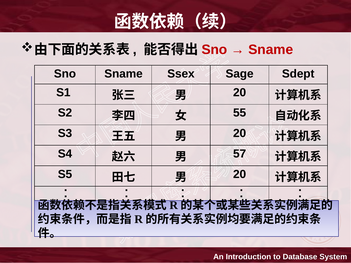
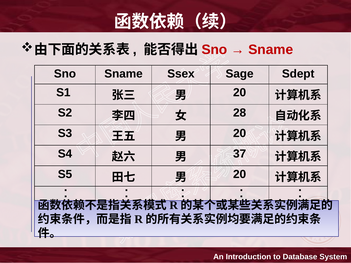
55: 55 -> 28 (240, 113)
57: 57 -> 37 (240, 154)
